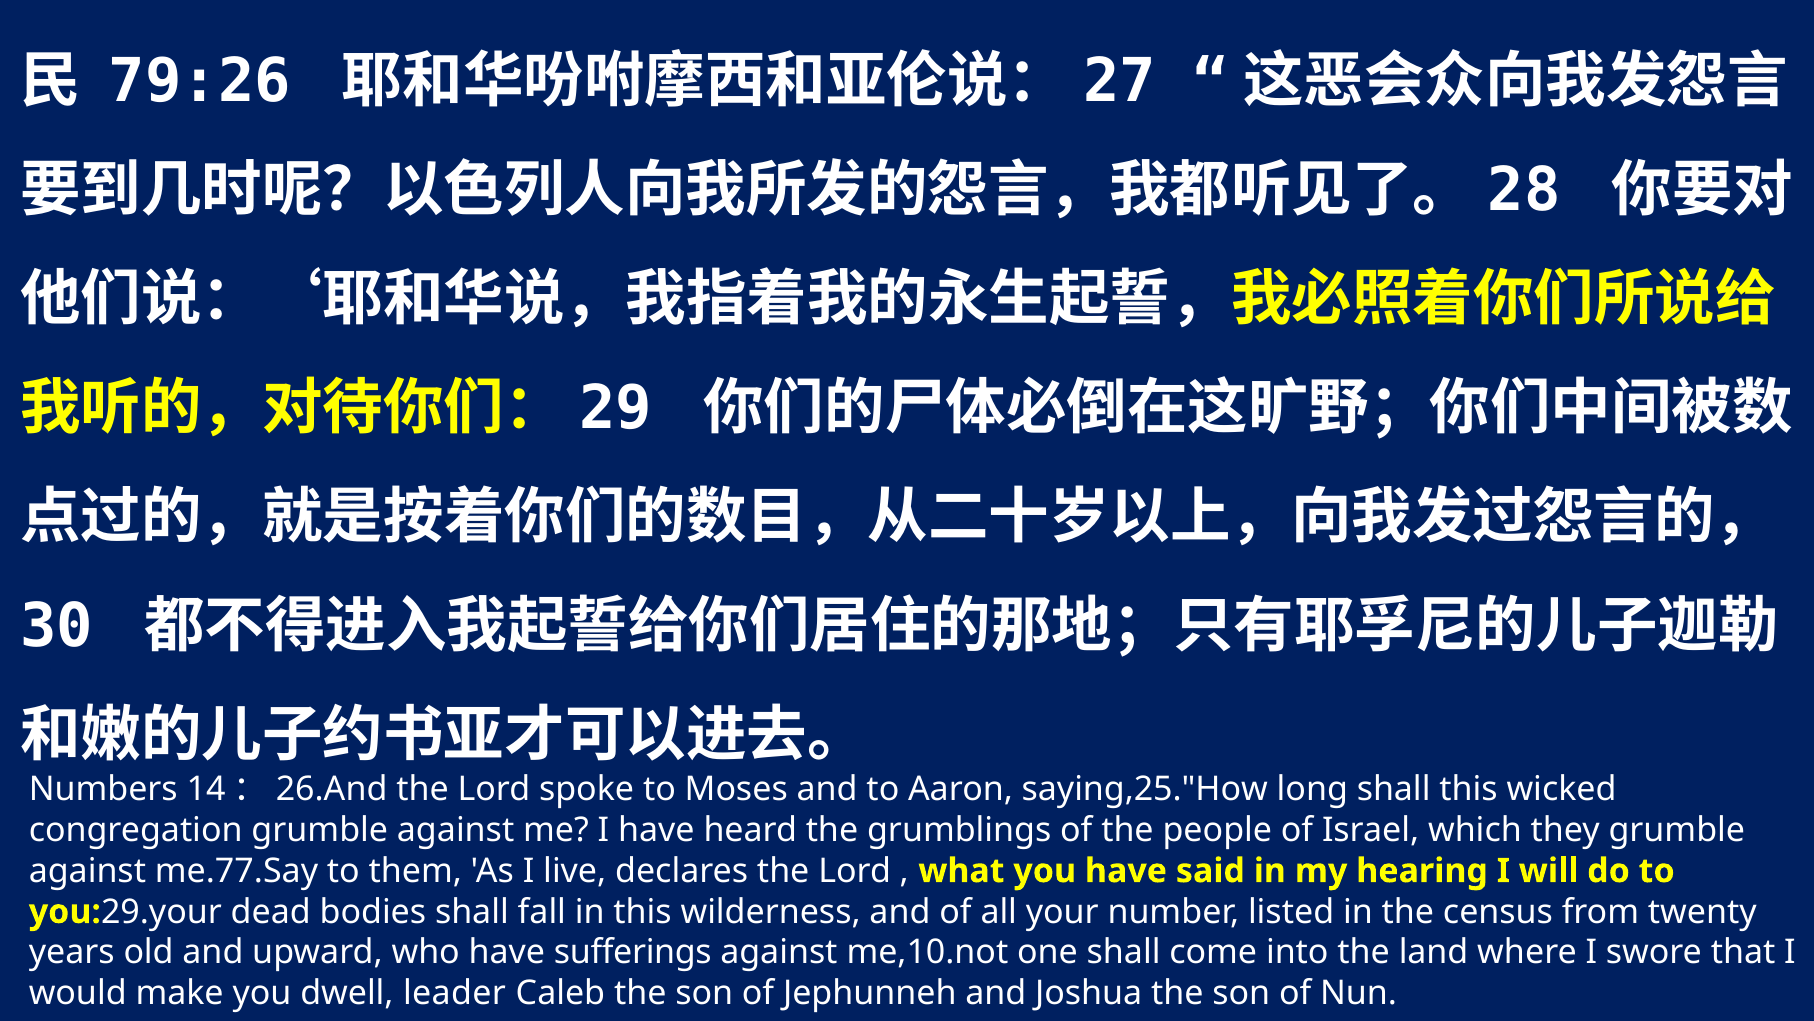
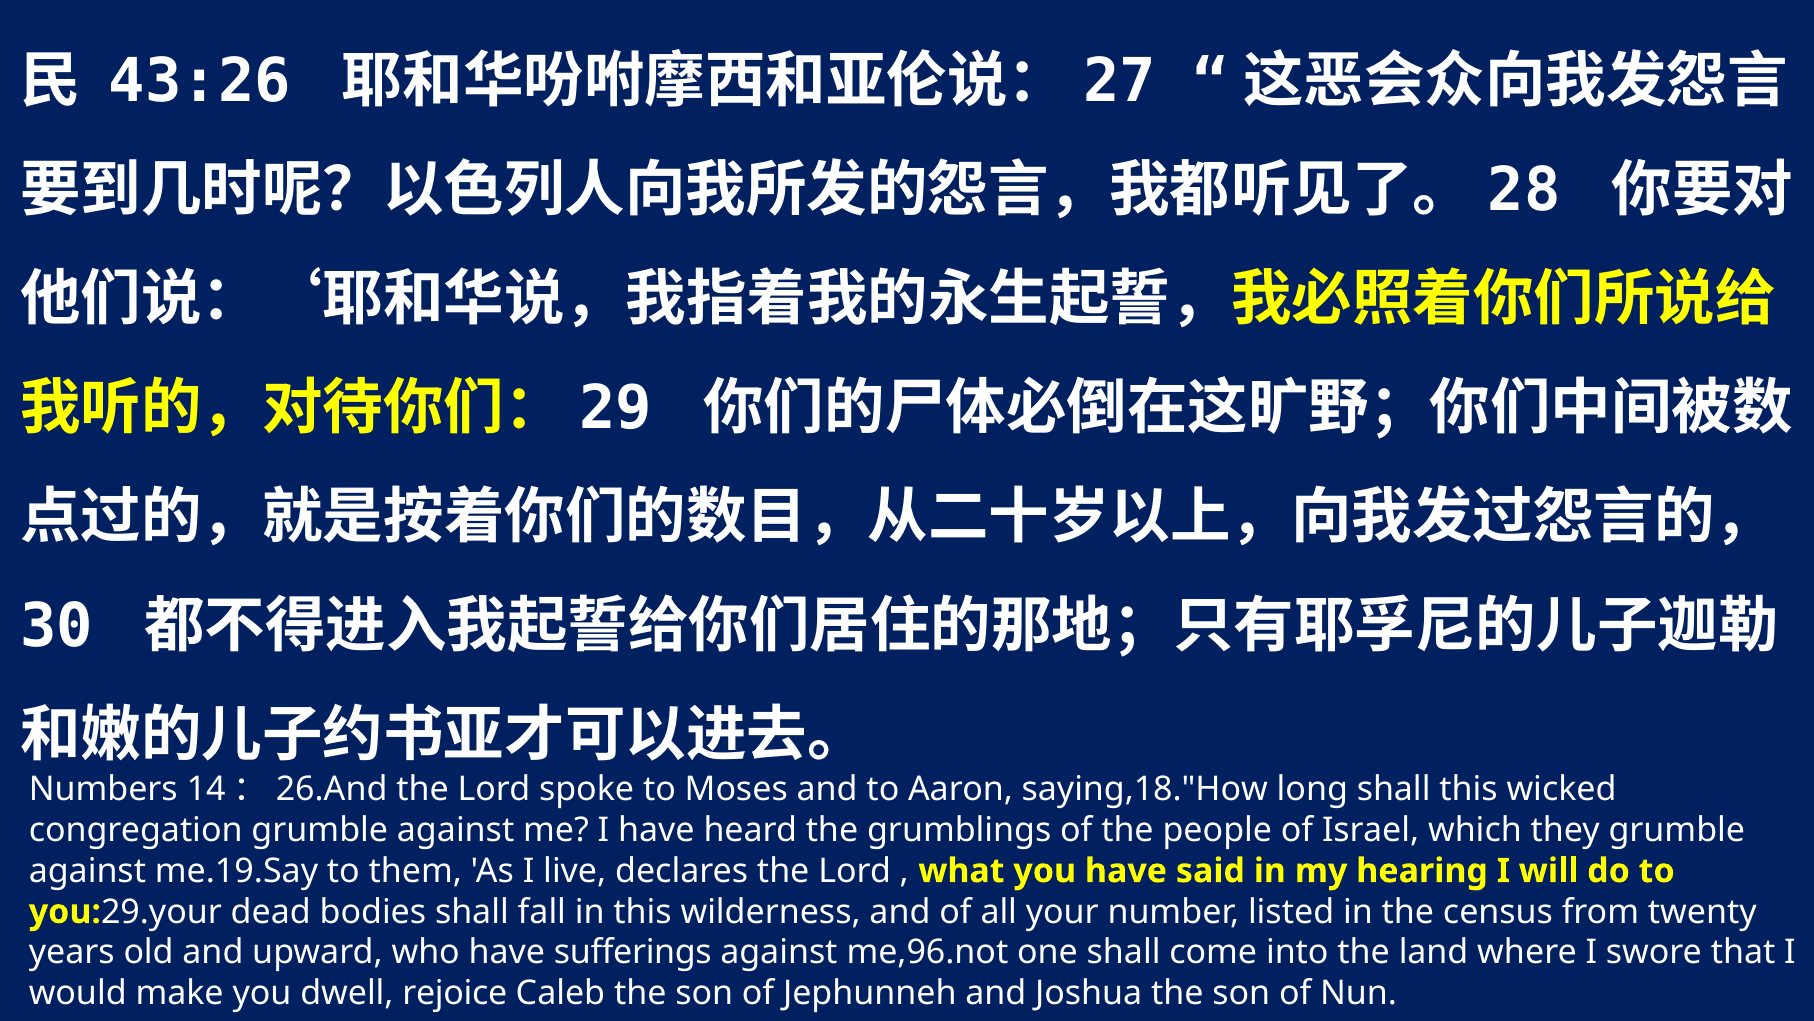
79:26: 79:26 -> 43:26 (200, 82)
saying,25."How: saying,25."How -> saying,18."How (1145, 789)
me.77.Say: me.77.Say -> me.19.Say (237, 870)
me,10.not: me,10.not -> me,96.not (927, 952)
leader: leader -> rejoice (455, 993)
